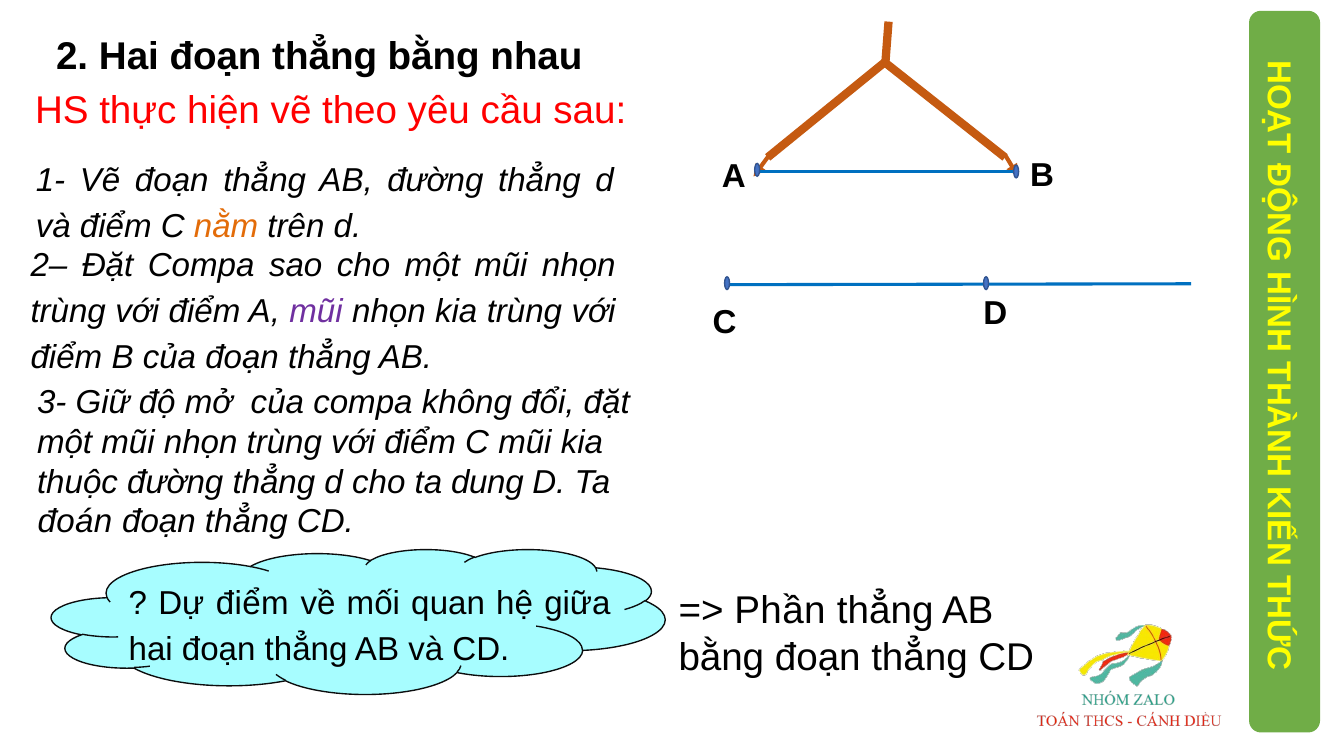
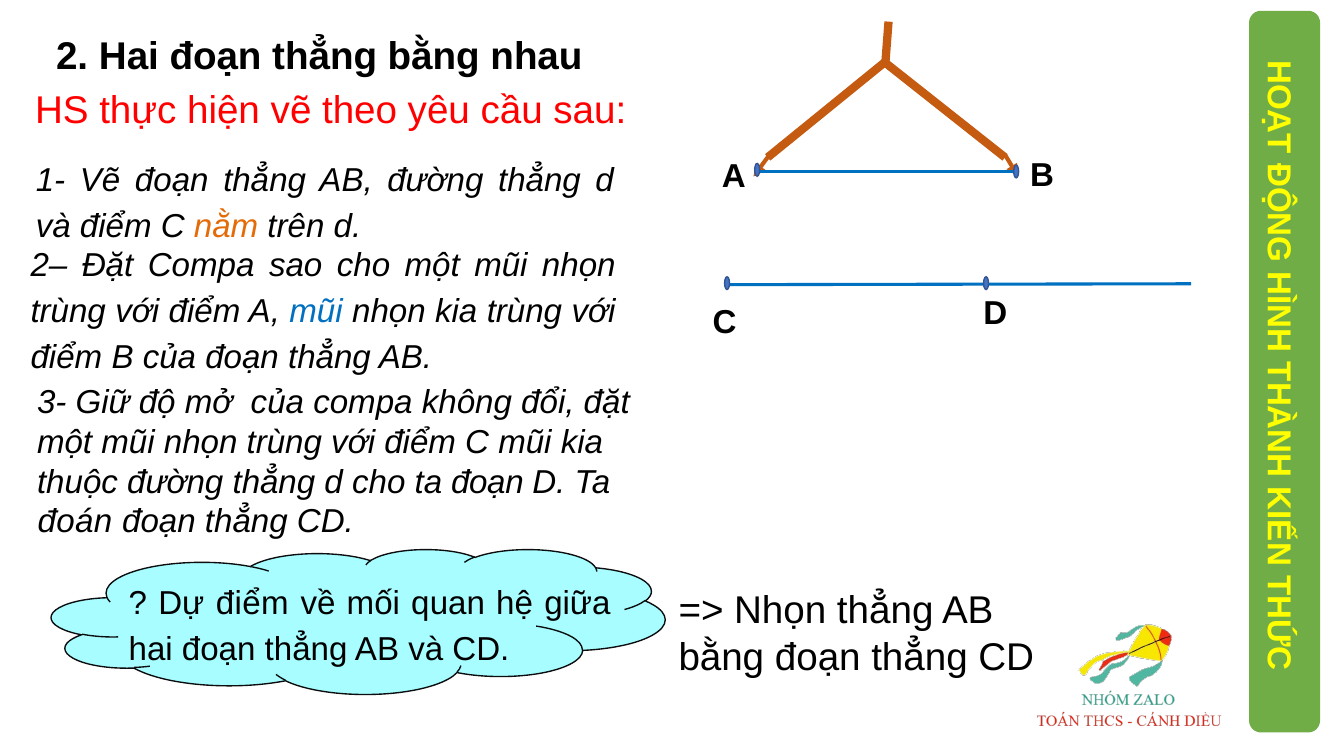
mũi colour: purple -> blue (316, 312)
ta dung: dung -> đoạn (487, 482)
Phần: Phần -> Nhọn (780, 611)
